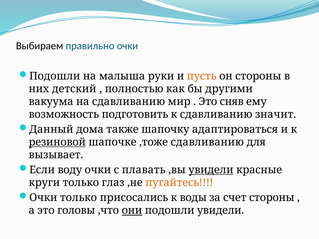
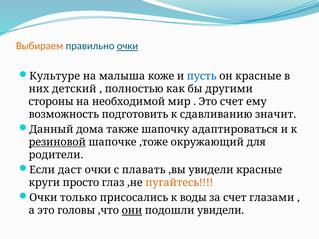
Выбираем colour: black -> orange (40, 46)
очки underline: none -> present (127, 46)
Подошли: Подошли -> Культуре (55, 76)
руки: руки -> коже (161, 76)
пусть colour: orange -> blue (202, 76)
он стороны: стороны -> красные (258, 76)
вакуума: вакуума -> стороны (51, 102)
на сдавливанию: сдавливанию -> необходимой (129, 102)
Это сняв: сняв -> счет (232, 102)
,тоже сдавливанию: сдавливанию -> окружающий (207, 142)
вызывает: вызывает -> родители (56, 155)
воду: воду -> даст (70, 170)
увидели underline: present -> none (211, 170)
круги только: только -> просто (81, 183)
счет стороны: стороны -> глазами (272, 198)
